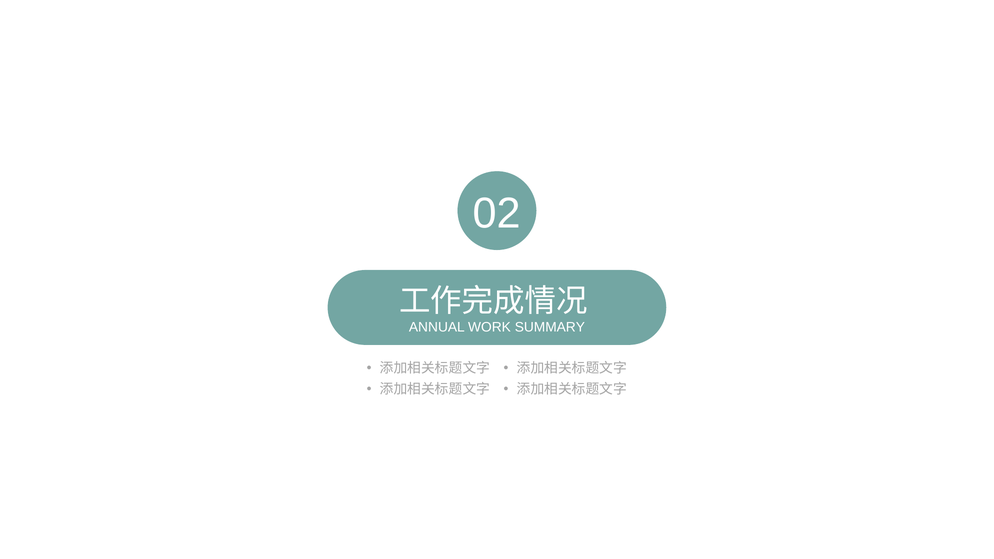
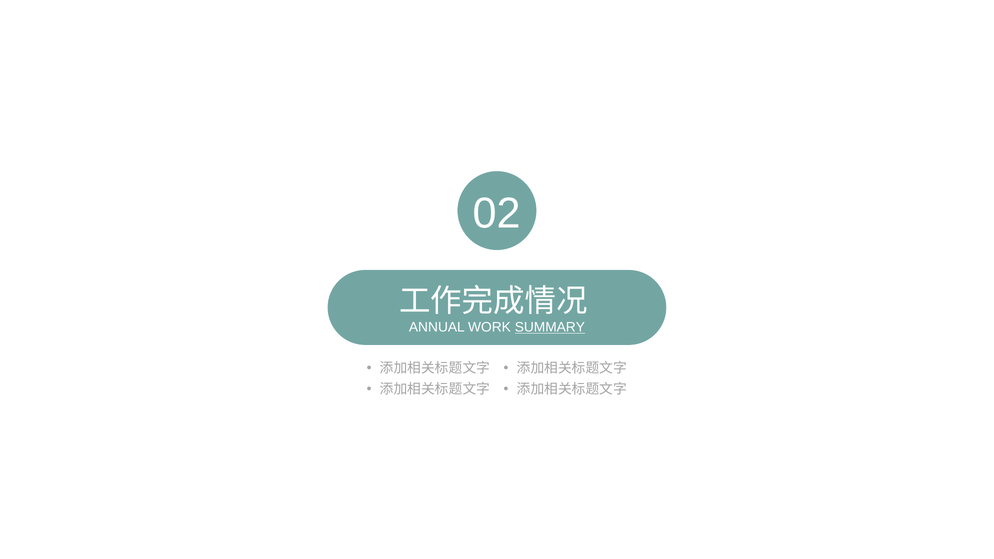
SUMMARY underline: none -> present (550, 327)
